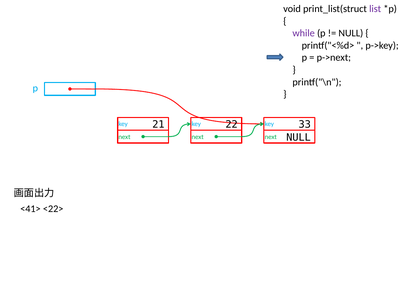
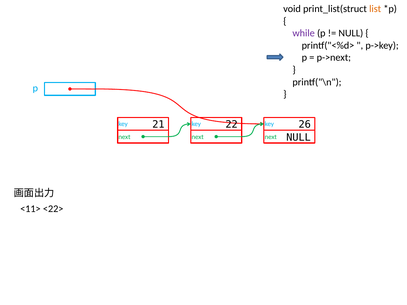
list colour: purple -> orange (375, 9)
33: 33 -> 26 (305, 125)
<41>: <41> -> <11> (30, 209)
